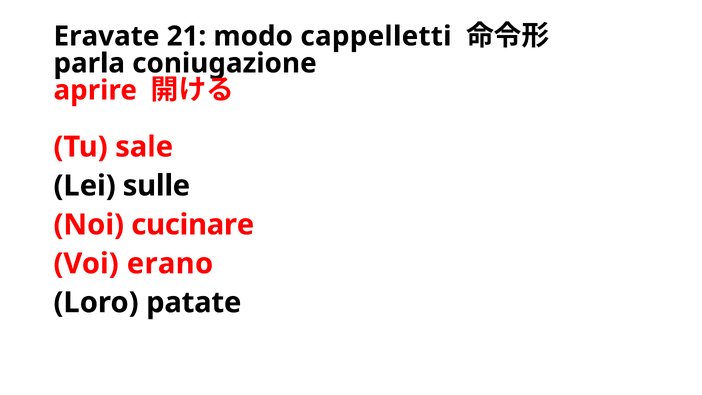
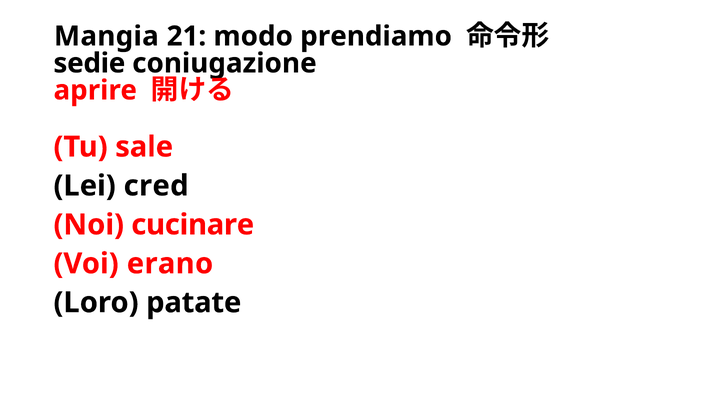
Eravate: Eravate -> Mangia (106, 36)
cappelletti: cappelletti -> prendiamo (376, 36)
parla: parla -> sedie (89, 63)
sulle: sulle -> cred (156, 186)
